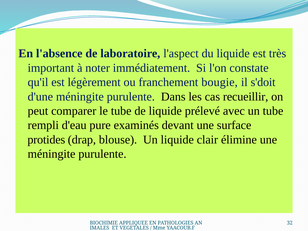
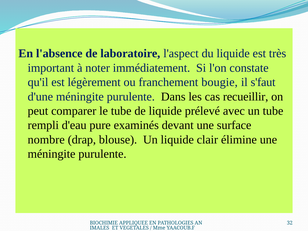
s'doit: s'doit -> s'faut (263, 82)
protides: protides -> nombre (46, 140)
